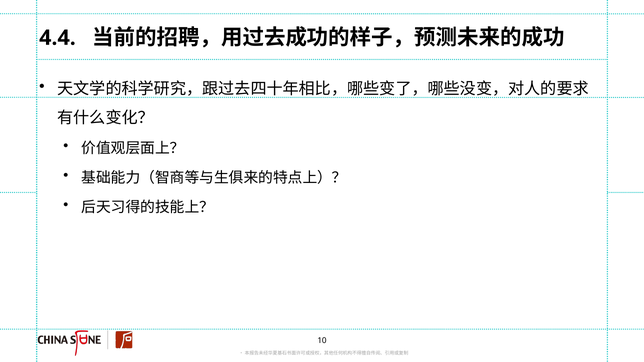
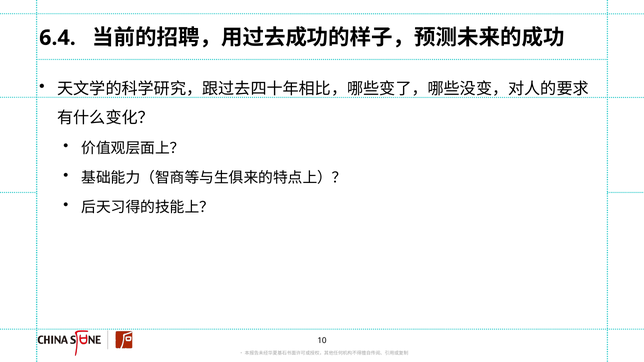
4.4: 4.4 -> 6.4 (57, 38)
